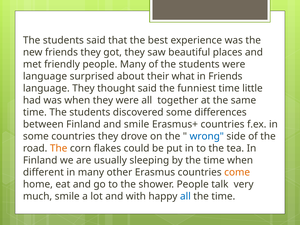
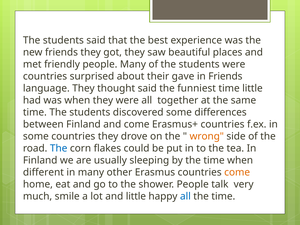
language: language -> countries (45, 76)
what: what -> gave (183, 76)
and smile: smile -> come (137, 124)
wrong colour: blue -> orange (207, 136)
The colour: orange -> blue (59, 148)
and with: with -> little (136, 196)
